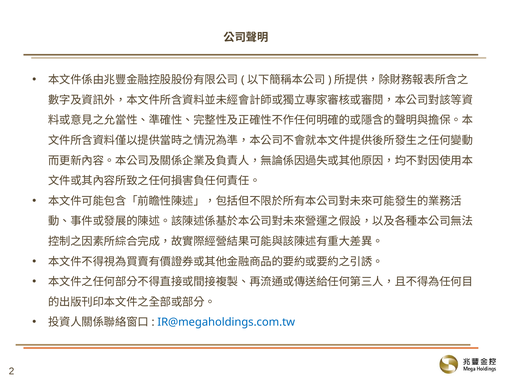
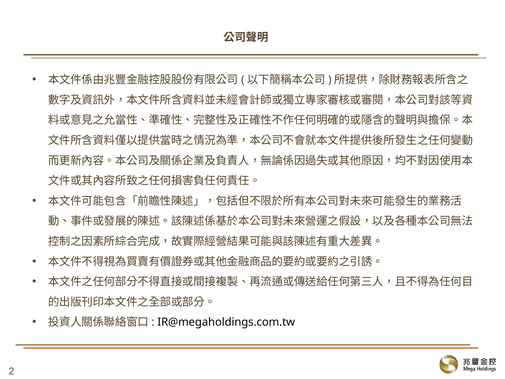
IR@megaholdings.com.tw colour: blue -> black (226, 322)
